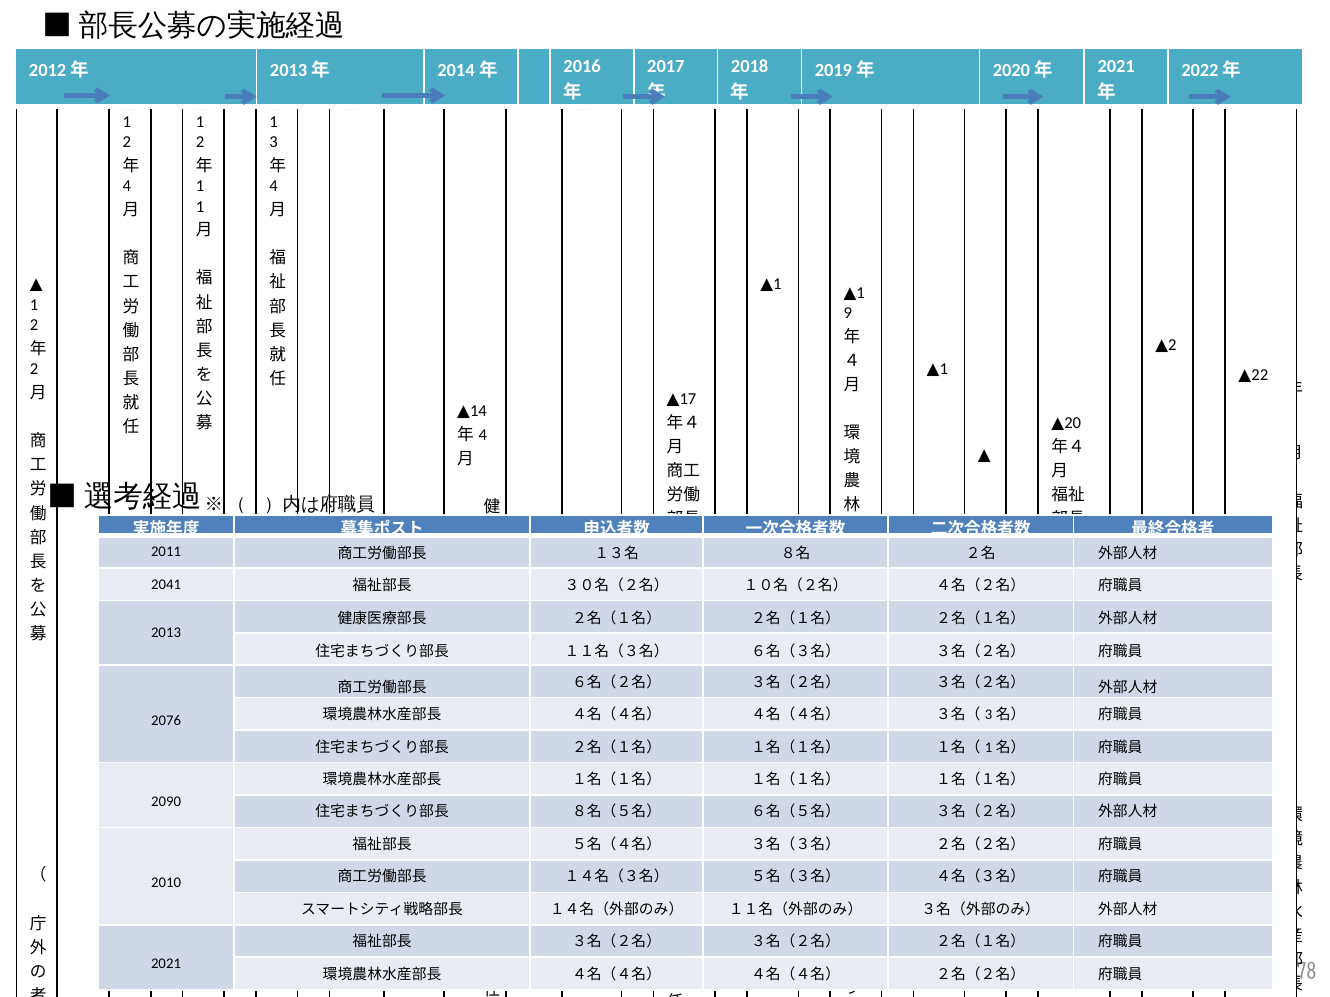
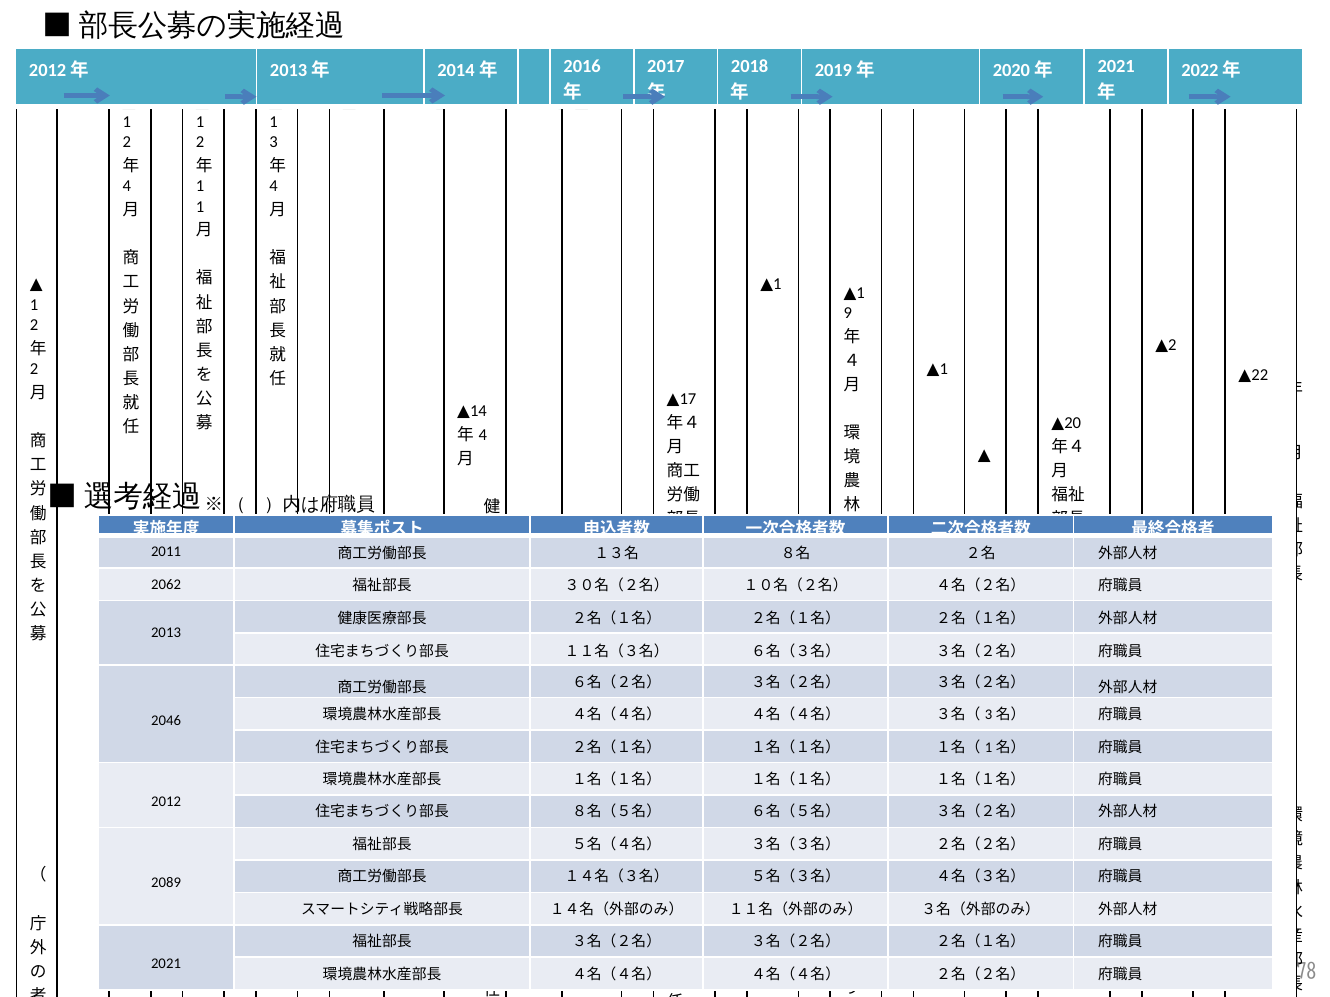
2041: 2041 -> 2062 (166, 585)
2076: 2076 -> 2046 (166, 721)
2090: 2090 -> 2012 (166, 802)
2010: 2010 -> 2089 (166, 883)
